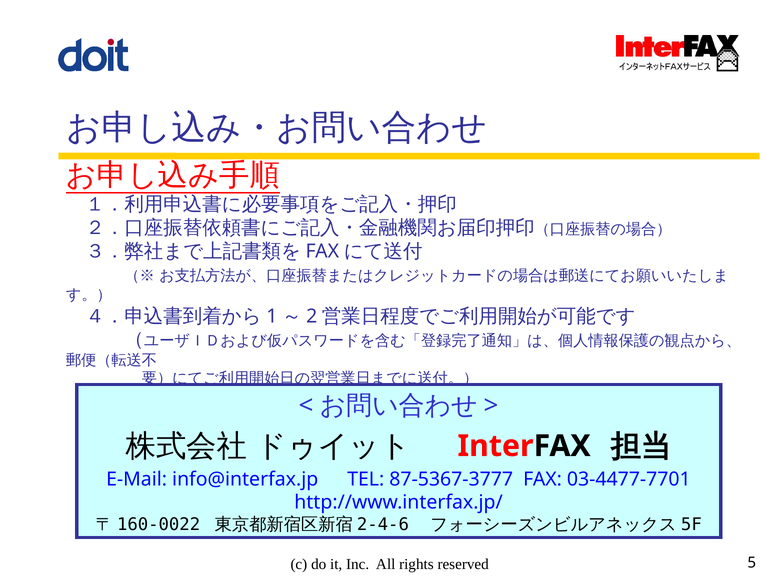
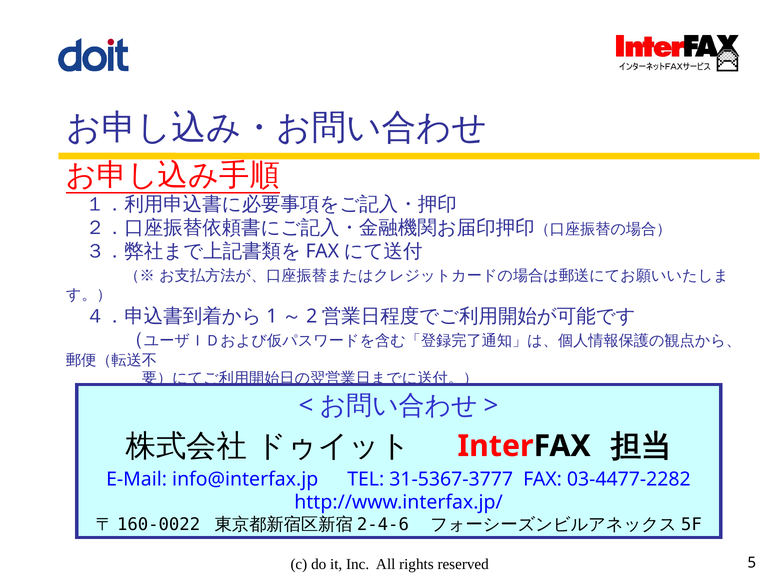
87-5367-3777: 87-5367-3777 -> 31-5367-3777 (451, 478)
03-4477-7701: 03-4477-7701 -> 03-4477-2282 (629, 478)
